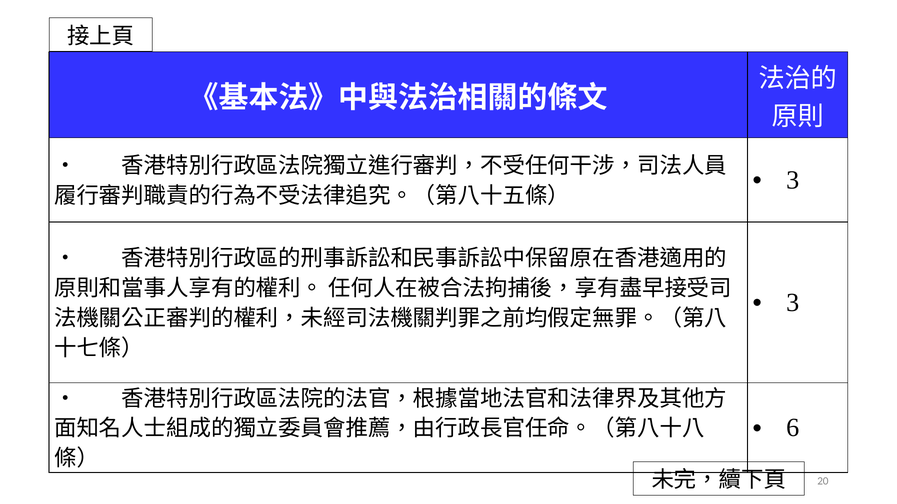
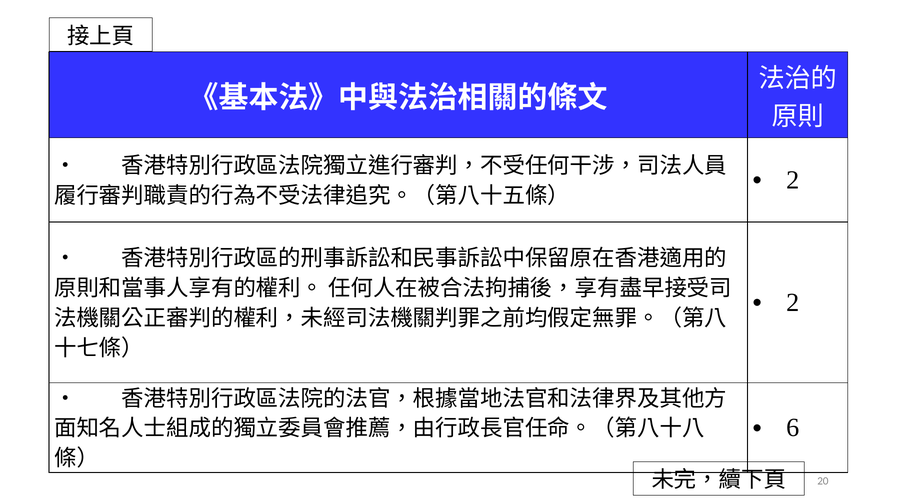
3: 3 -> 2 (793, 180)
3: 3 -> 2 (793, 303)
